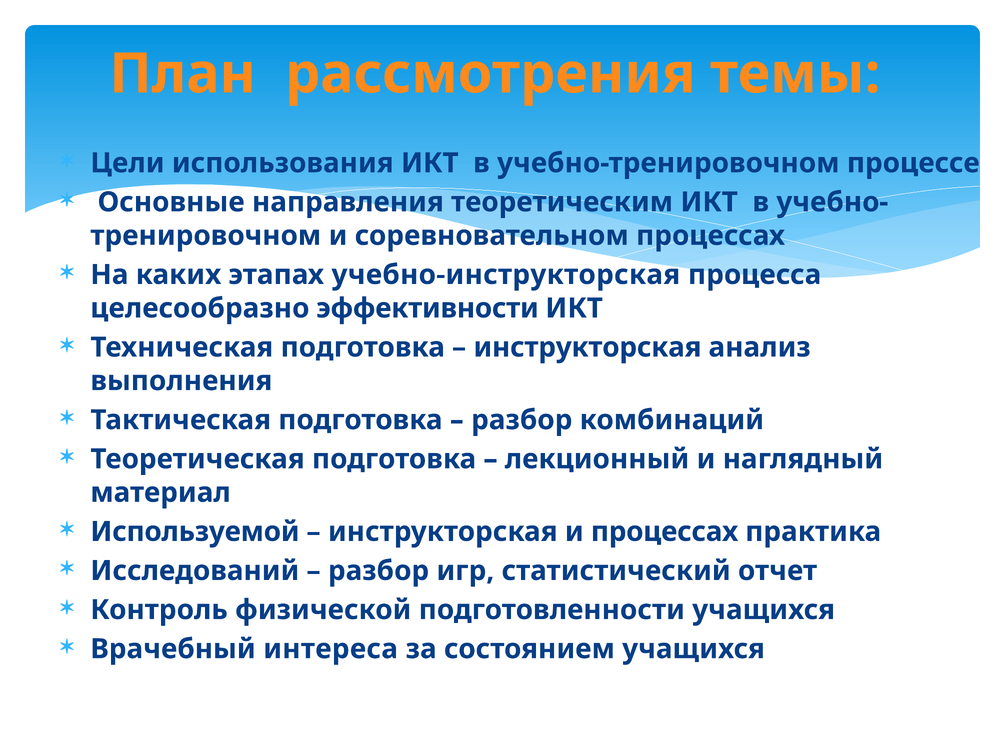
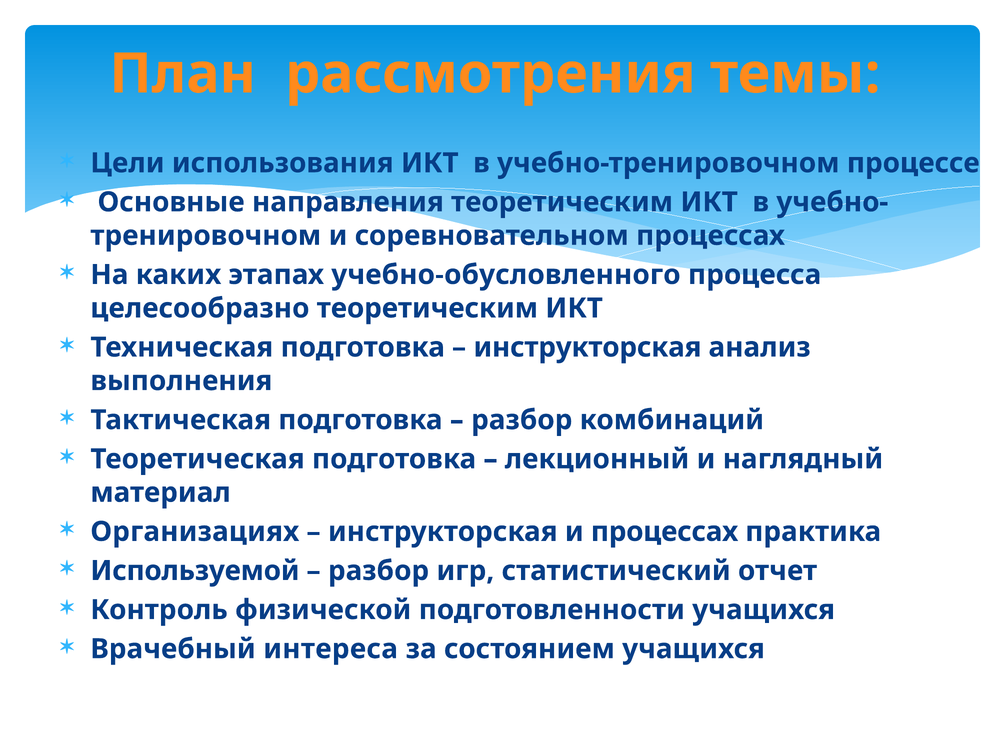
учебно-инструкторская: учебно-инструкторская -> учебно-обусловленного (506, 275)
целесообразно эффективности: эффективности -> теоретическим (427, 308)
Используемой: Используемой -> Организациях (195, 532)
Исследований: Исследований -> Используемой (195, 571)
